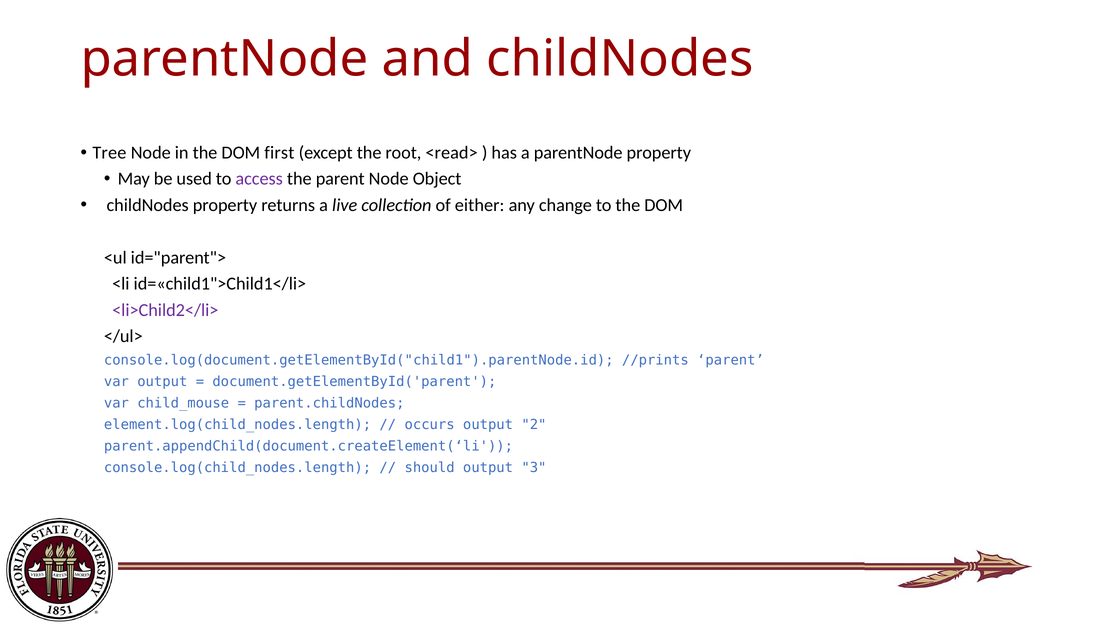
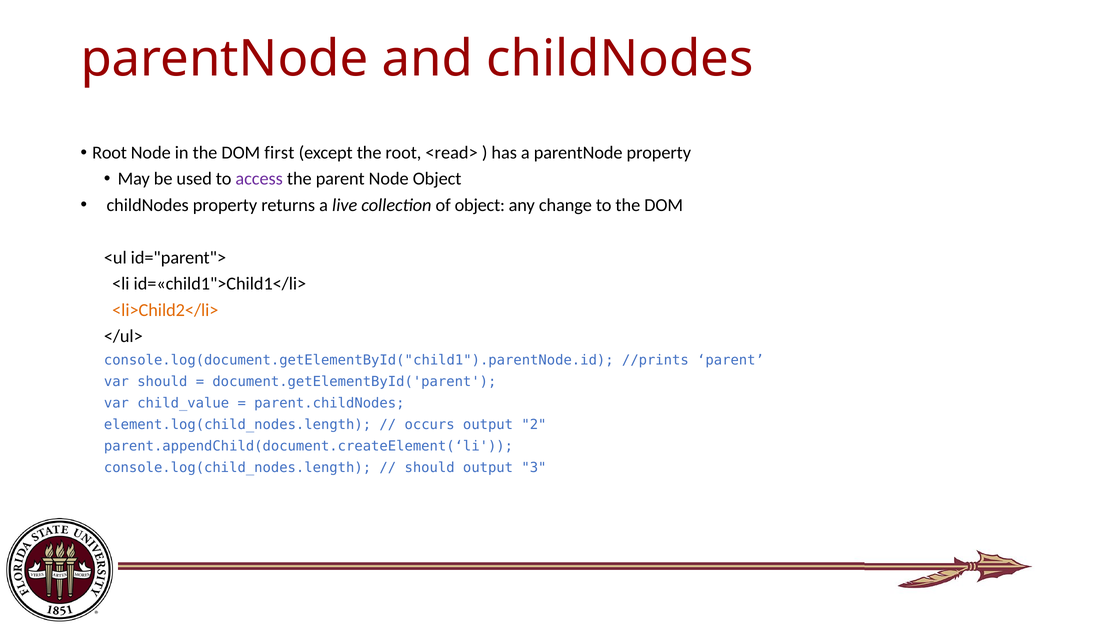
Tree: Tree -> Root (110, 153)
of either: either -> object (480, 205)
<li>Child2</li> colour: purple -> orange (165, 310)
var output: output -> should (162, 382)
child_mouse: child_mouse -> child_value (183, 403)
